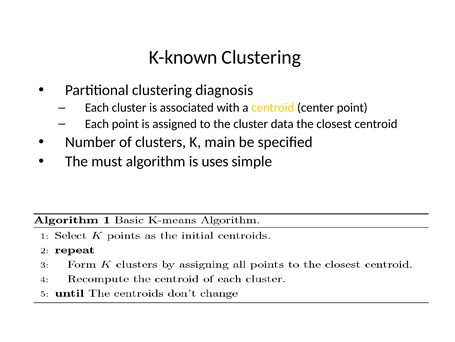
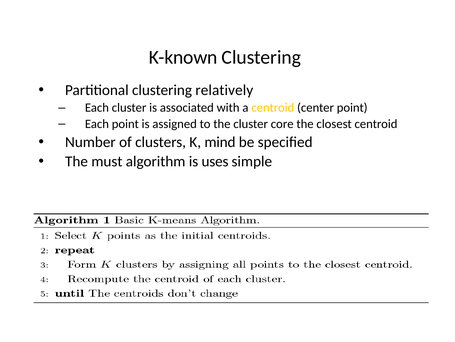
diagnosis: diagnosis -> relatively (224, 90)
data: data -> core (282, 124)
main: main -> mind (220, 142)
